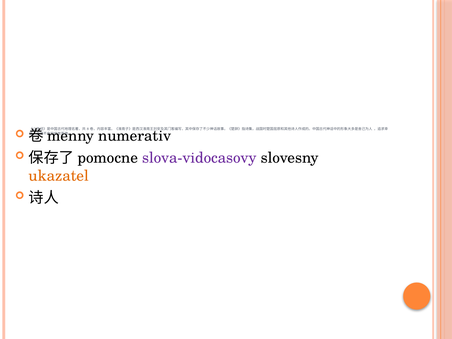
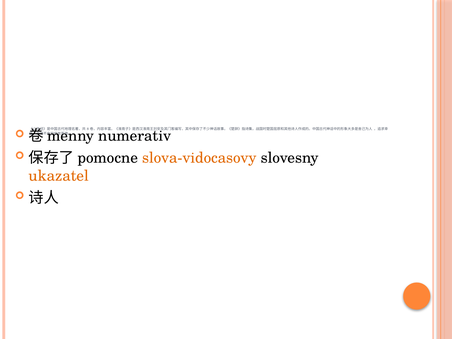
slova-vidocasovy colour: purple -> orange (199, 158)
